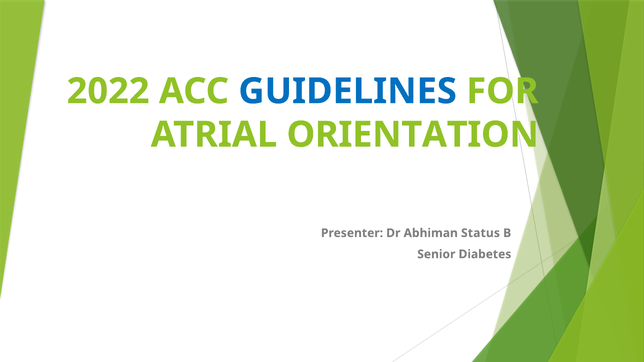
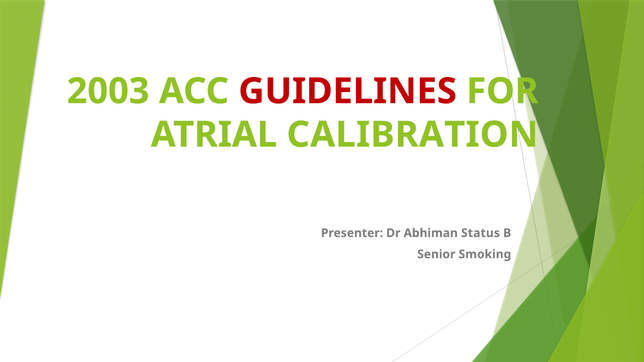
2022: 2022 -> 2003 (108, 91)
GUIDELINES colour: blue -> red (348, 91)
ORIENTATION: ORIENTATION -> CALIBRATION (412, 135)
Diabetes: Diabetes -> Smoking (485, 254)
